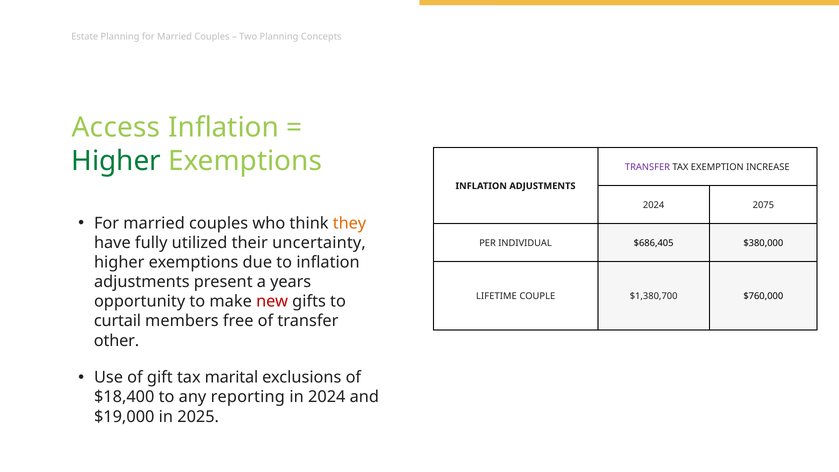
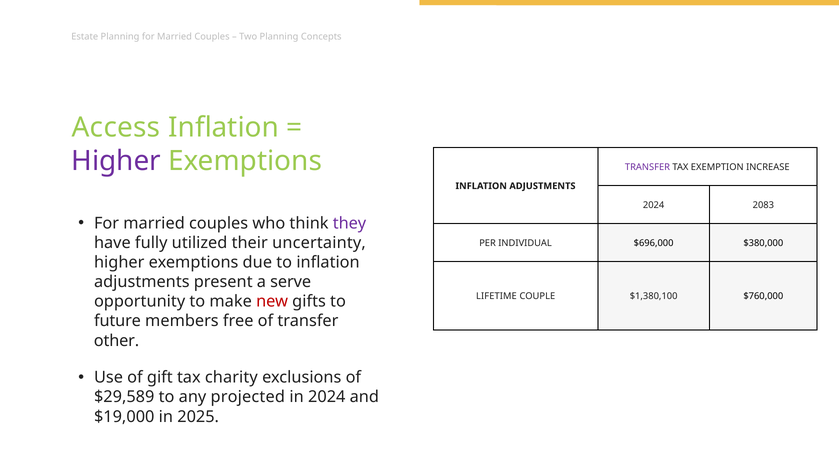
Higher colour: green -> purple (116, 161)
2075: 2075 -> 2083 (763, 205)
they colour: orange -> purple (349, 223)
$686,405: $686,405 -> $696,000 (654, 243)
years: years -> serve (291, 282)
$1,380,700: $1,380,700 -> $1,380,100 (654, 296)
curtail: curtail -> future (117, 321)
marital: marital -> charity (231, 377)
$18,400: $18,400 -> $29,589 (124, 397)
reporting: reporting -> projected (248, 397)
